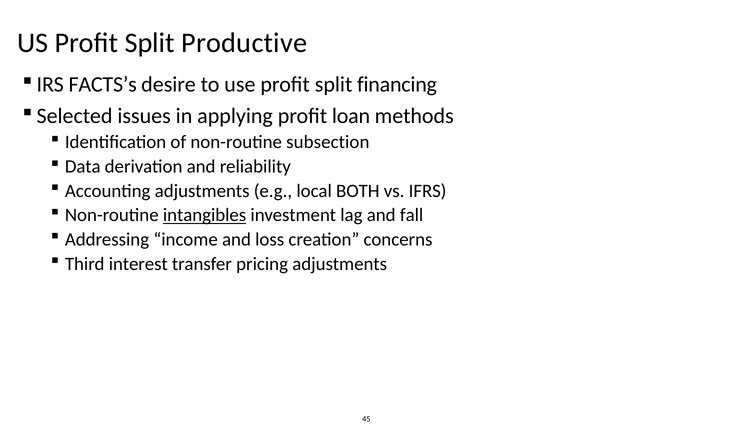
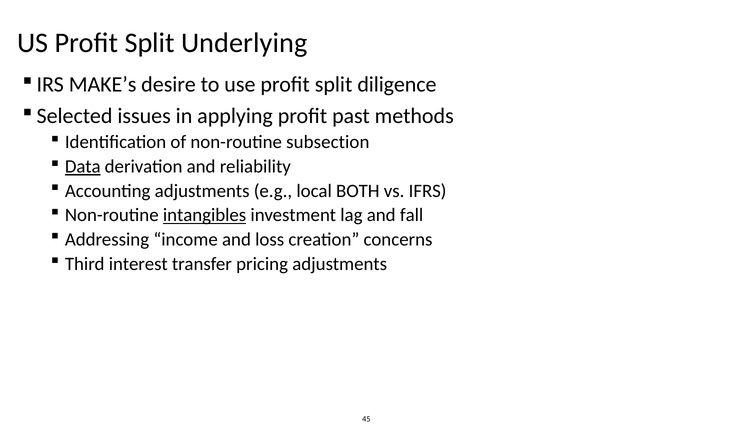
Productive: Productive -> Underlying (244, 43)
FACTS’s: FACTS’s -> MAKE’s (103, 84)
financing: financing -> diligence (397, 84)
loan: loan -> past (351, 116)
Data underline: none -> present (83, 166)
